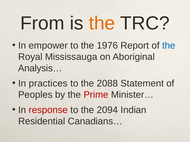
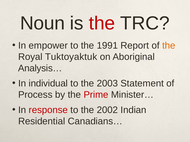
From: From -> Noun (42, 23)
the colour: orange -> red (102, 23)
1976: 1976 -> 1991 (107, 46)
the colour: blue -> orange (169, 46)
Mississauga: Mississauga -> Tuktoyaktuk (71, 57)
practices: practices -> individual (48, 84)
2088: 2088 -> 2003 (107, 84)
Peoples: Peoples -> Process (35, 95)
2094: 2094 -> 2002 (107, 110)
